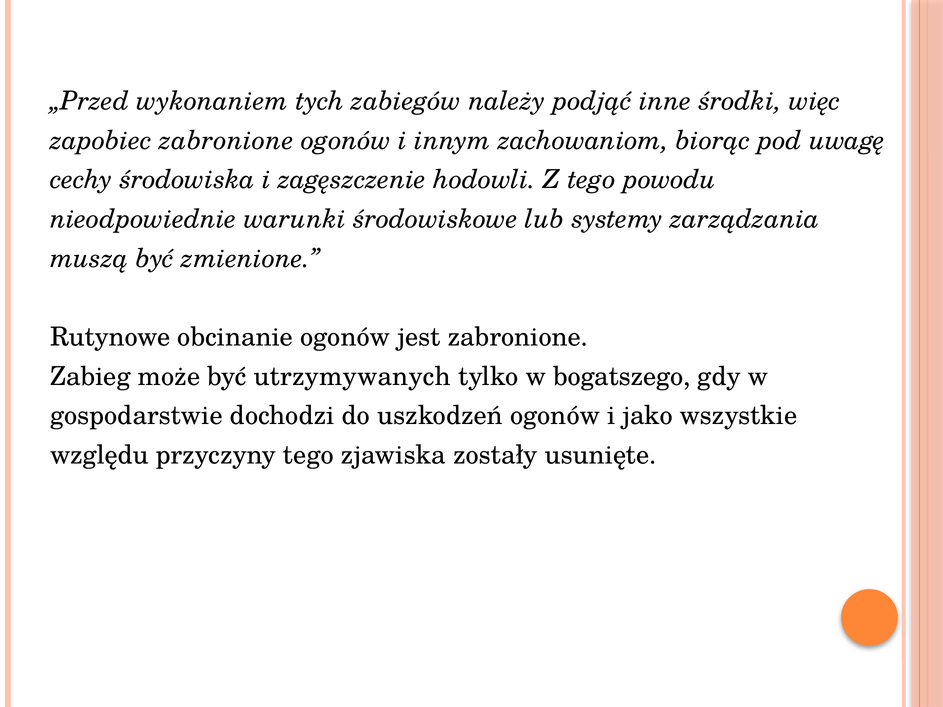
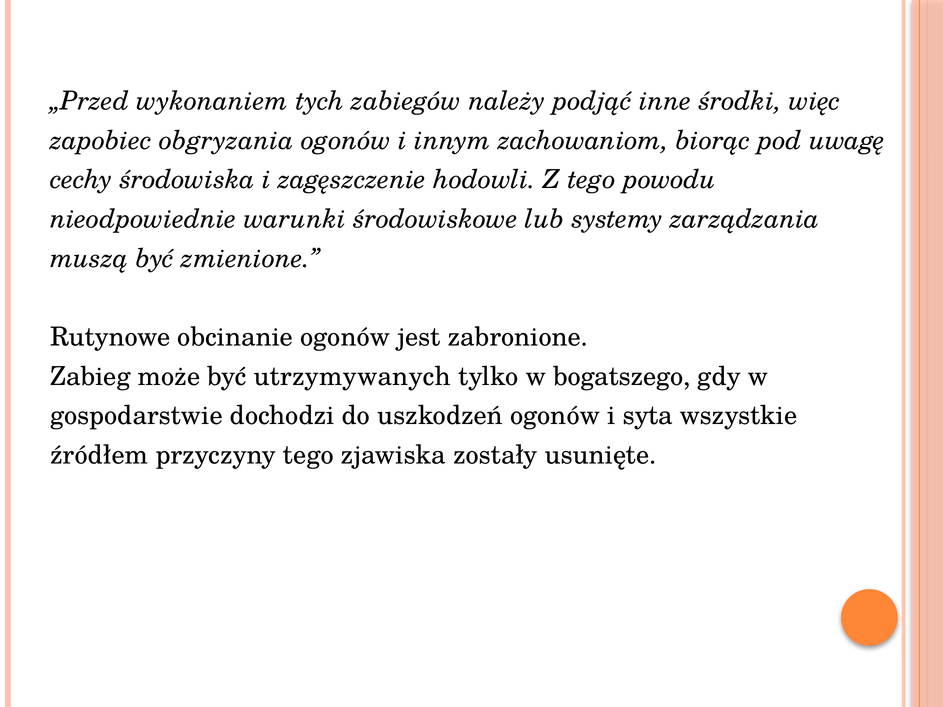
zapobiec zabronione: zabronione -> obgryzania (227, 140)
jako: jako -> syta (648, 416)
względu: względu -> źródłem (99, 455)
